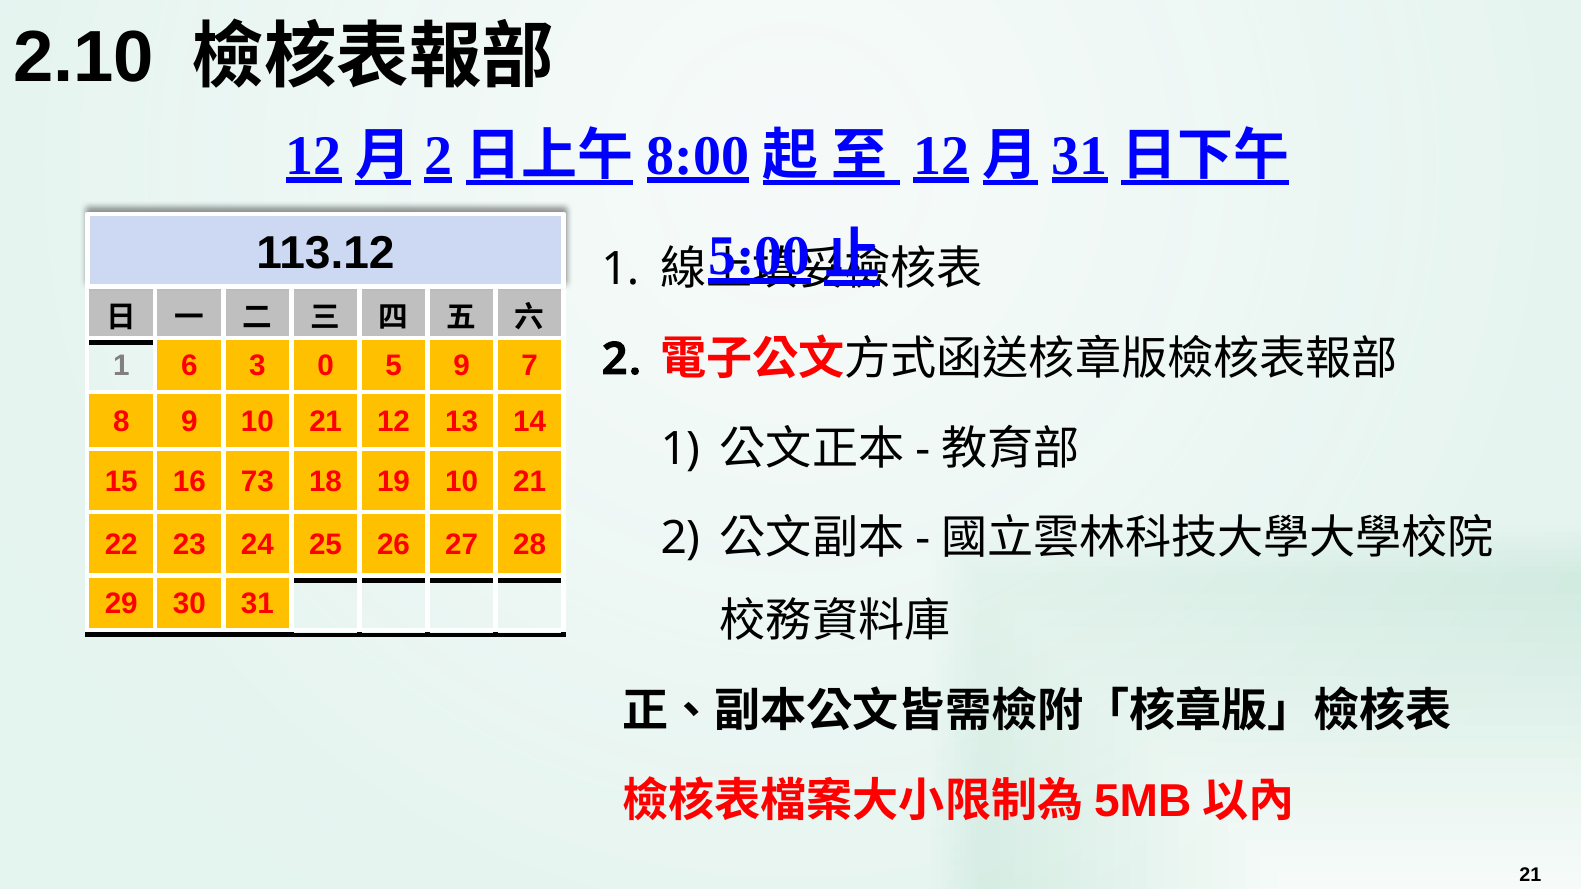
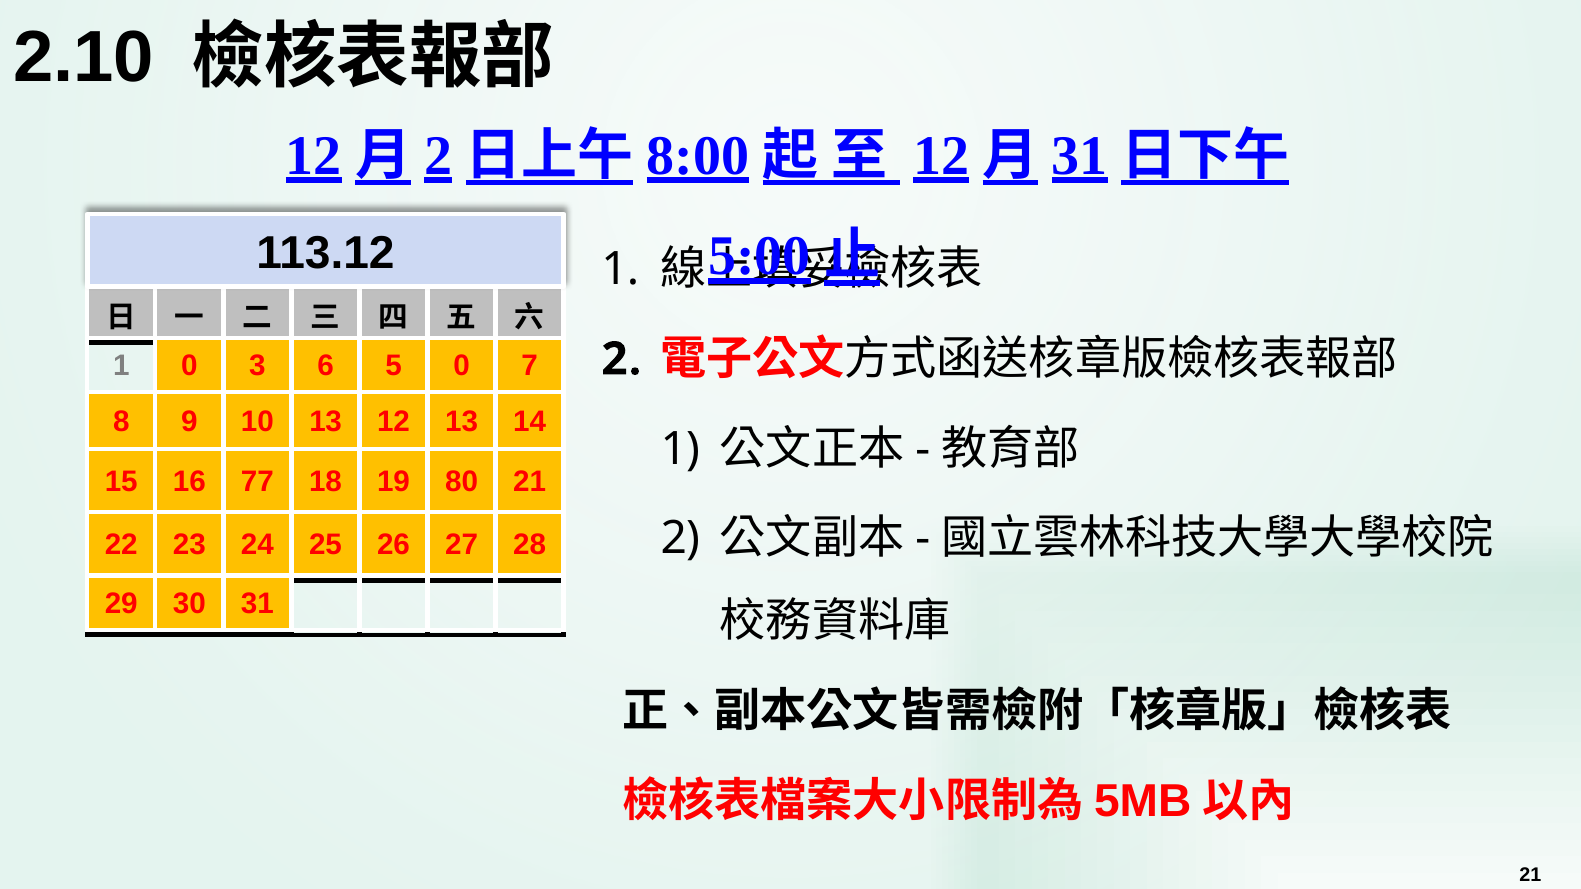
1 6: 6 -> 0 (189, 366)
0: 0 -> 6 (325, 366)
5 9: 9 -> 0 (462, 366)
9 10 21: 21 -> 13 (326, 422)
73: 73 -> 77 (257, 482)
19 10: 10 -> 80 (462, 482)
